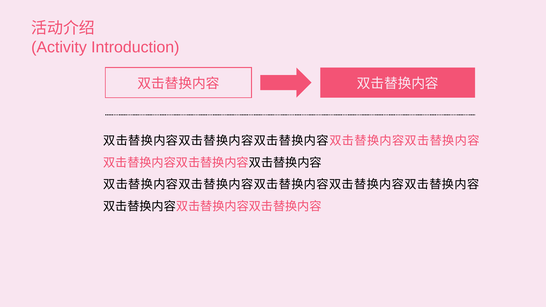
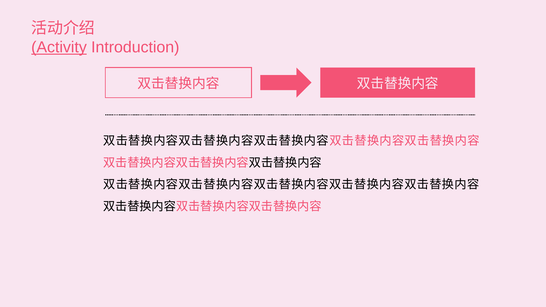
Activity underline: none -> present (59, 47)
